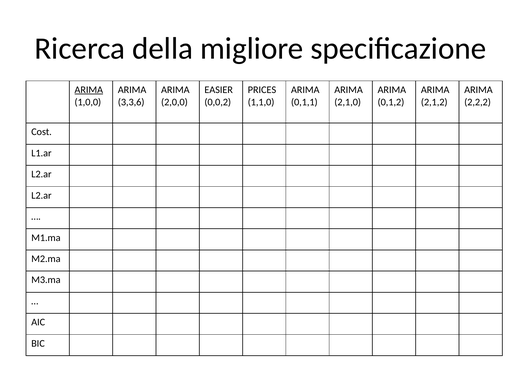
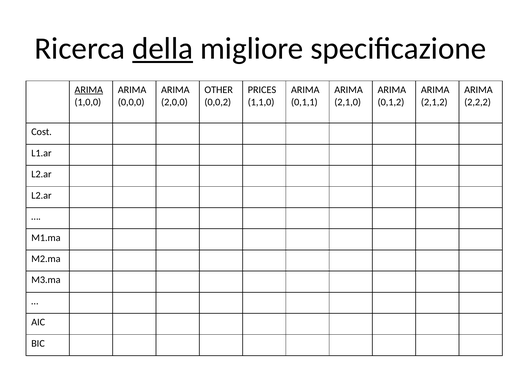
della underline: none -> present (163, 49)
EASIER: EASIER -> OTHER (219, 90)
3,3,6: 3,3,6 -> 0,0,0 (131, 102)
